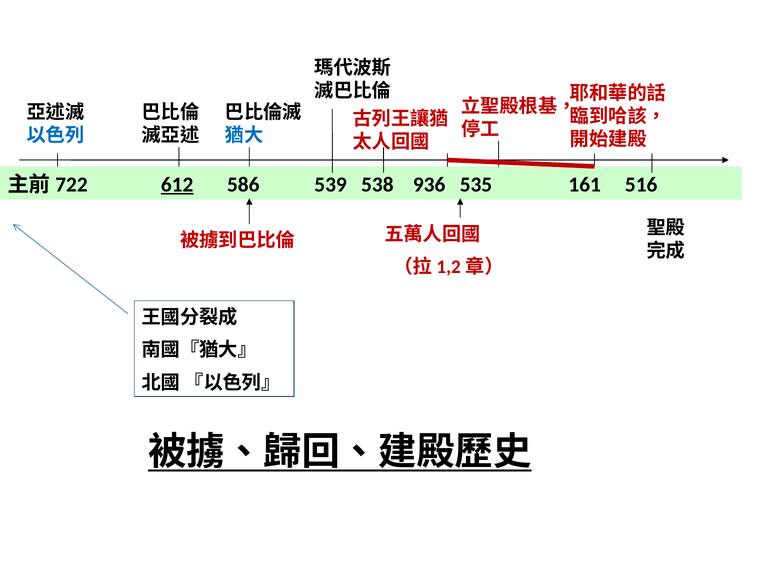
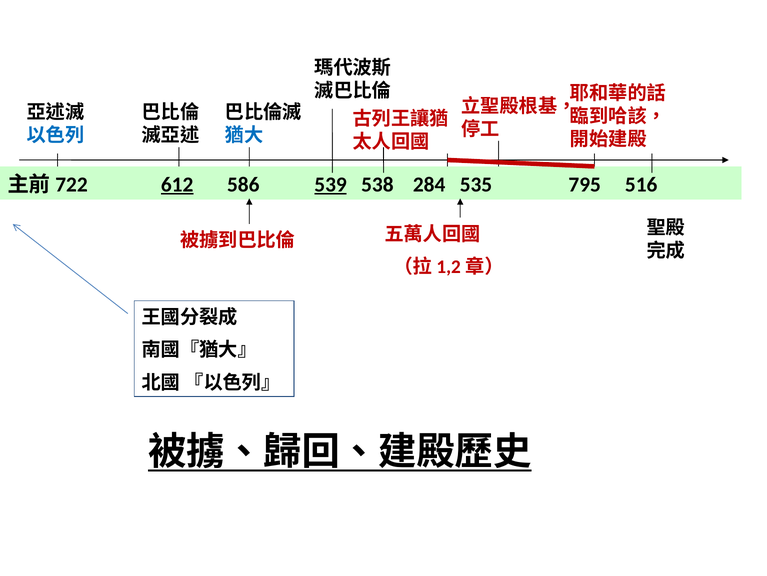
539 underline: none -> present (331, 184)
936: 936 -> 284 (429, 184)
161: 161 -> 795 (585, 184)
